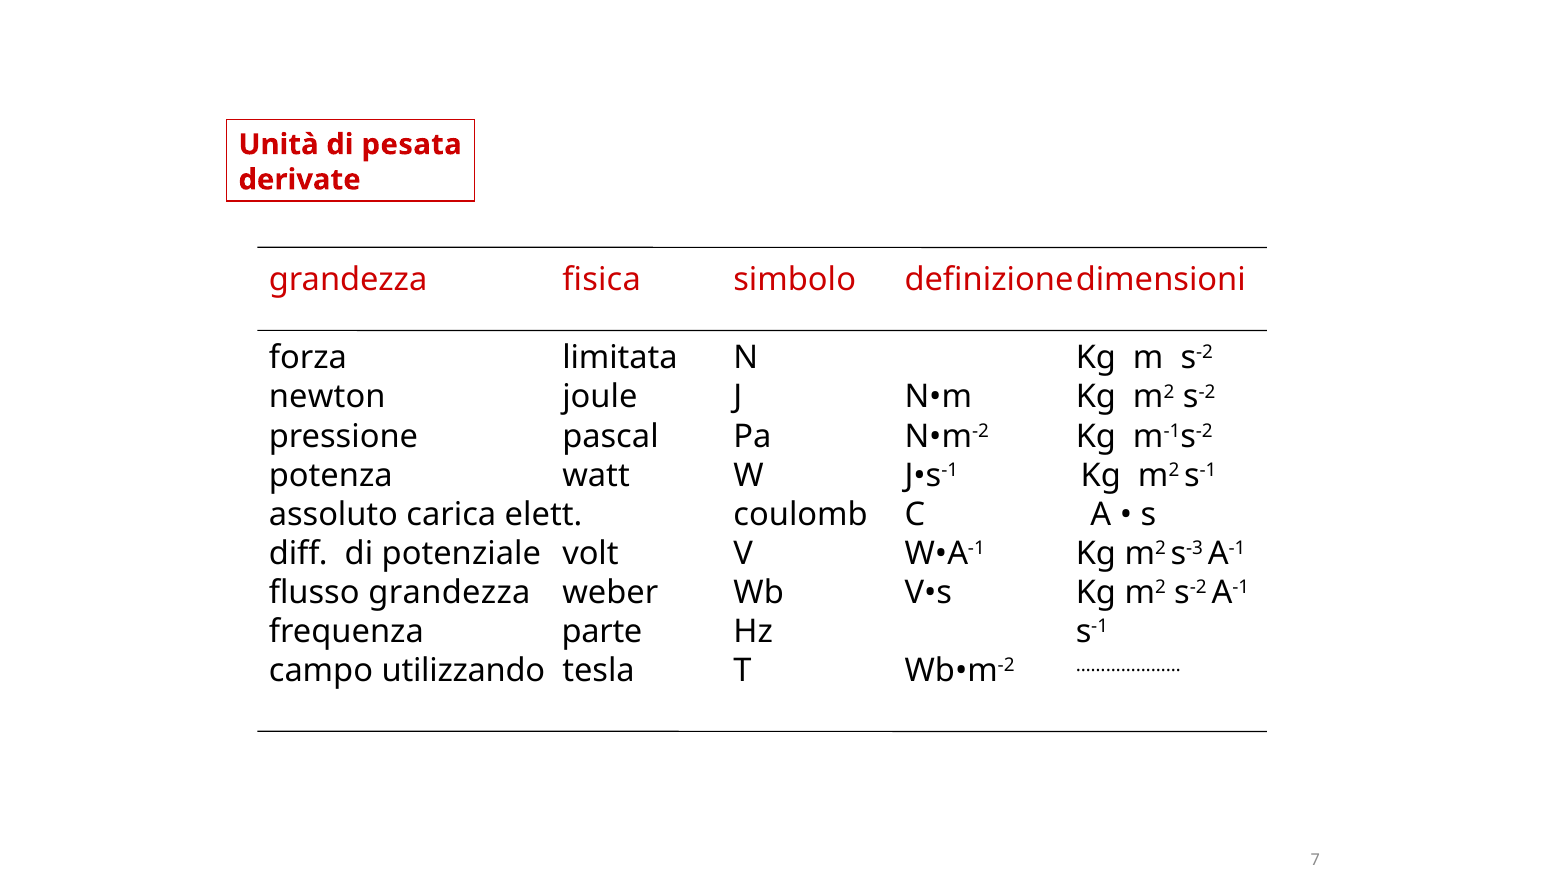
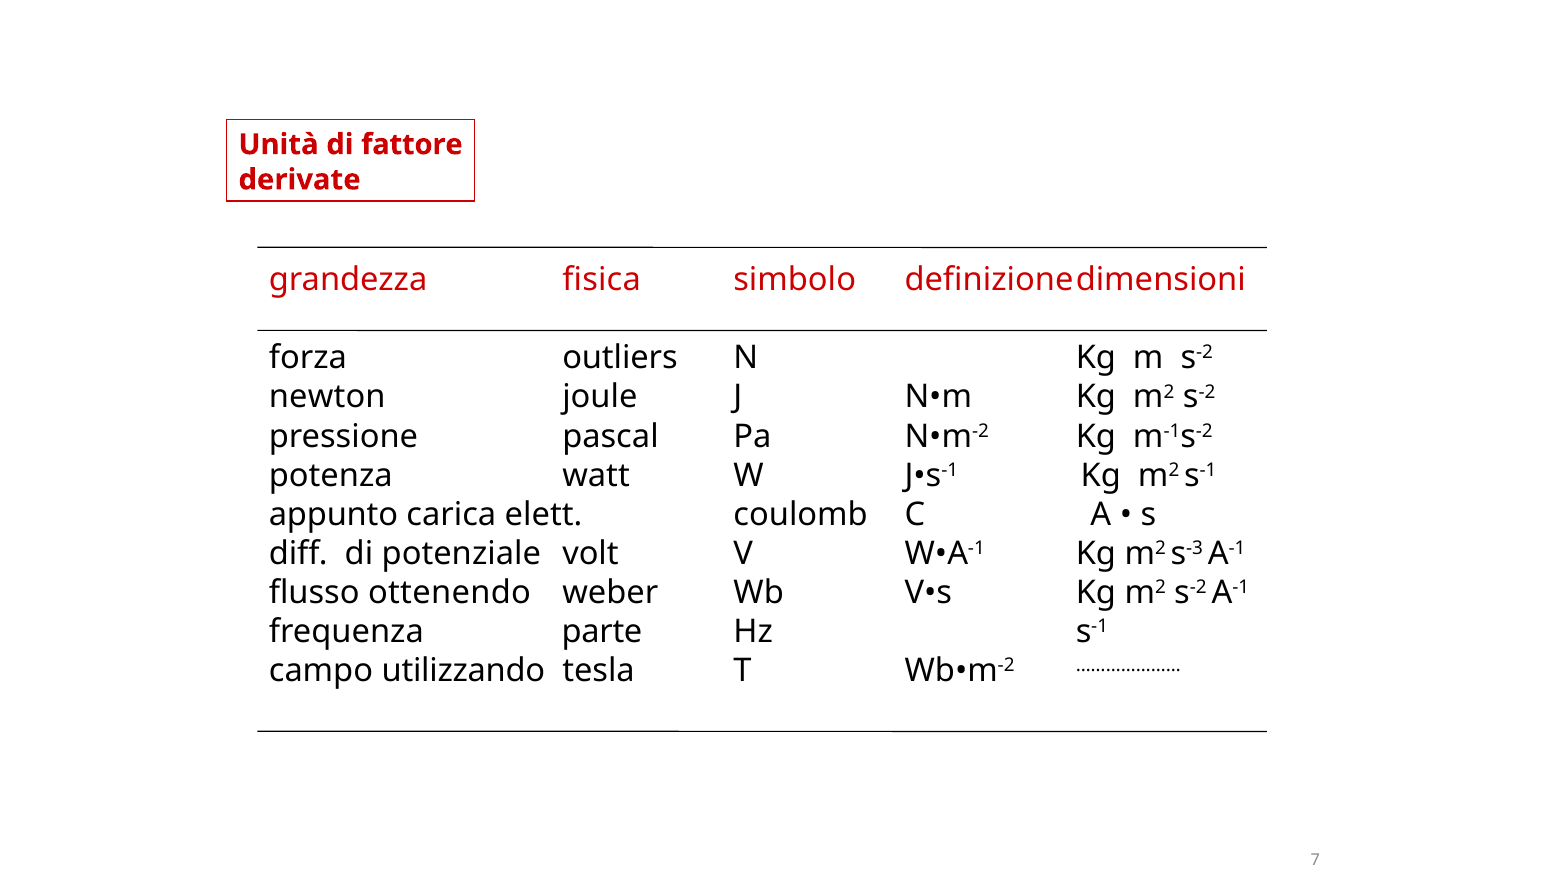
pesata: pesata -> fattore (412, 145)
limitata: limitata -> outliers (620, 358)
assoluto: assoluto -> appunto (333, 515)
flusso grandezza: grandezza -> ottenendo (449, 593)
